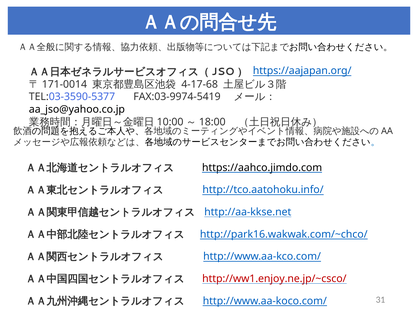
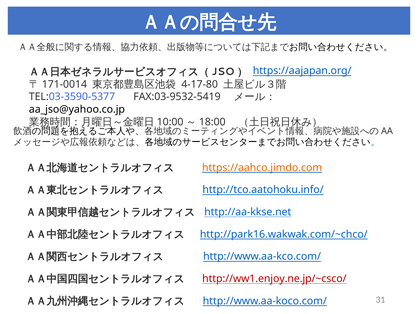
4-17-68: 4-17-68 -> 4-17-80 (200, 84)
FAX:03-9974-5419: FAX:03-9974-5419 -> FAX:03-9532-5419 (177, 97)
https://aahco.jimdo.com colour: black -> orange (262, 167)
